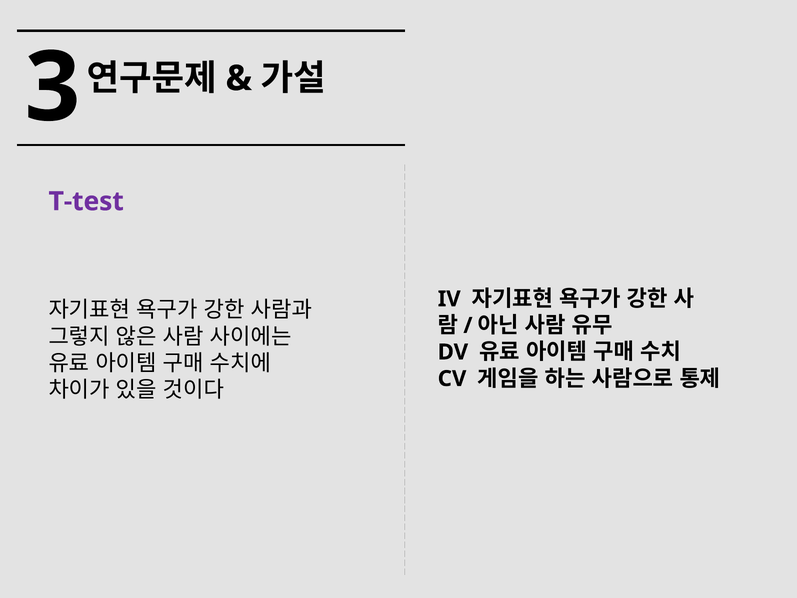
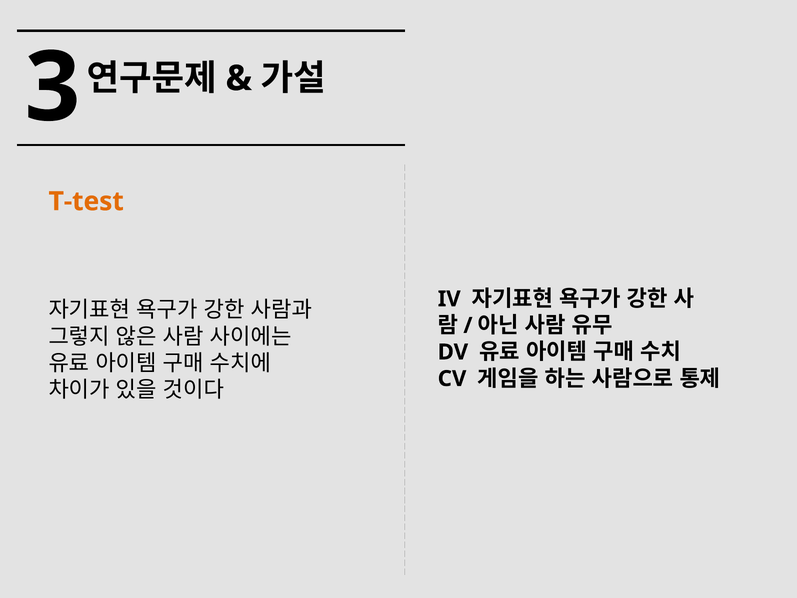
T-test colour: purple -> orange (86, 201)
